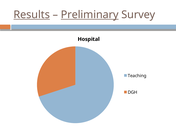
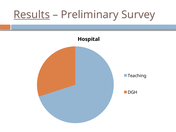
Preliminary underline: present -> none (90, 15)
